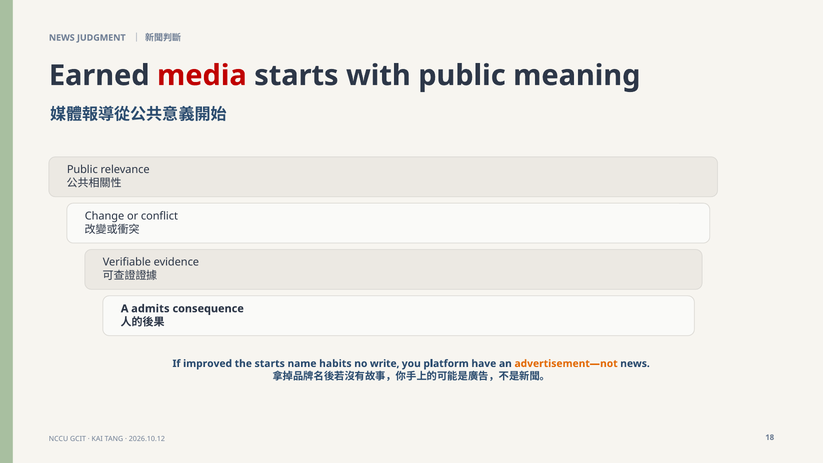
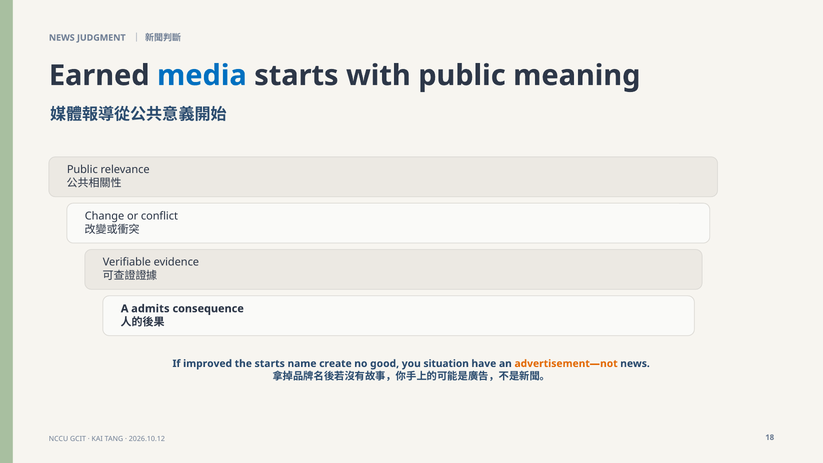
media colour: red -> blue (202, 76)
habits: habits -> create (335, 364)
write: write -> good (385, 364)
platform: platform -> situation (446, 364)
